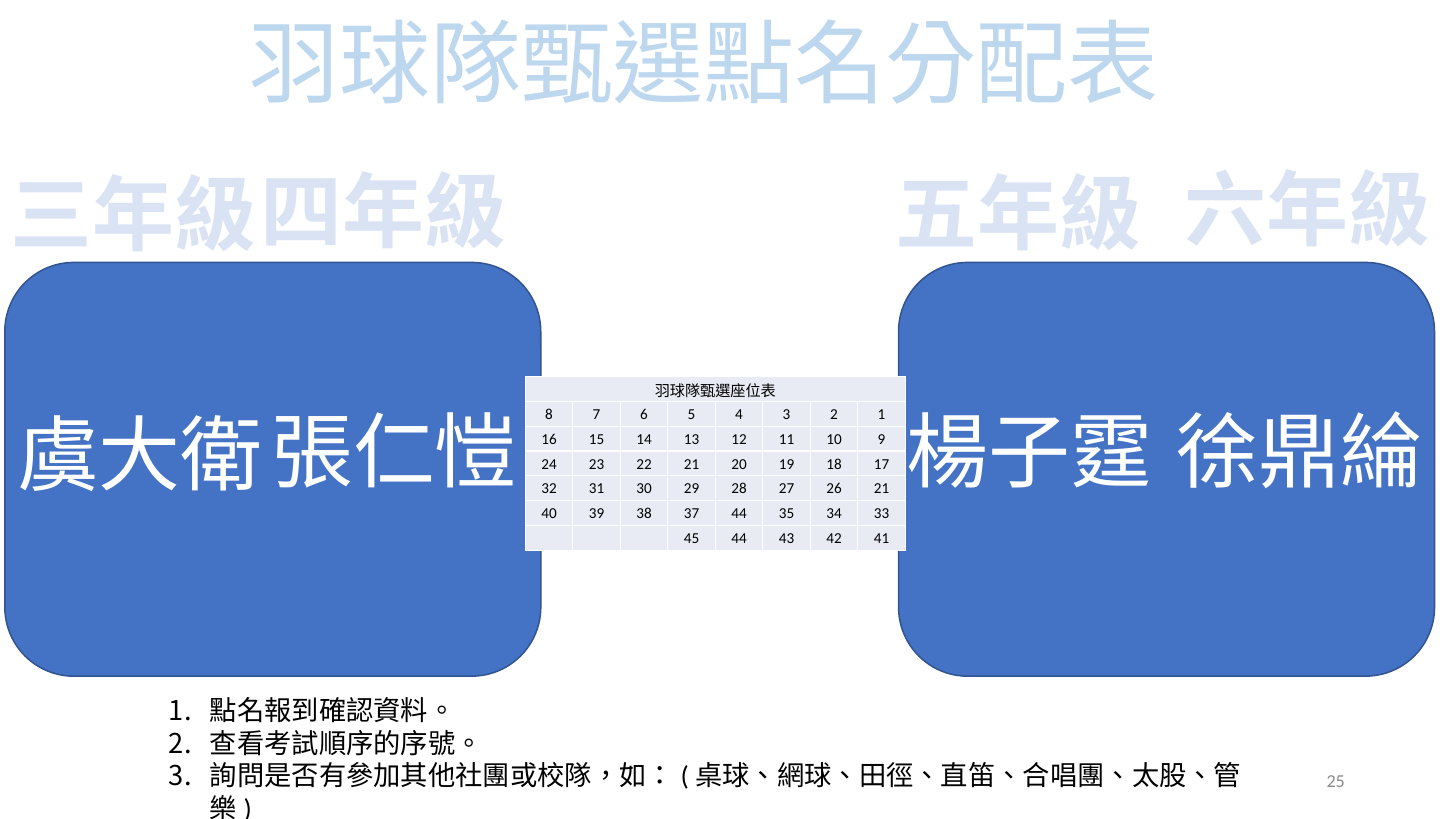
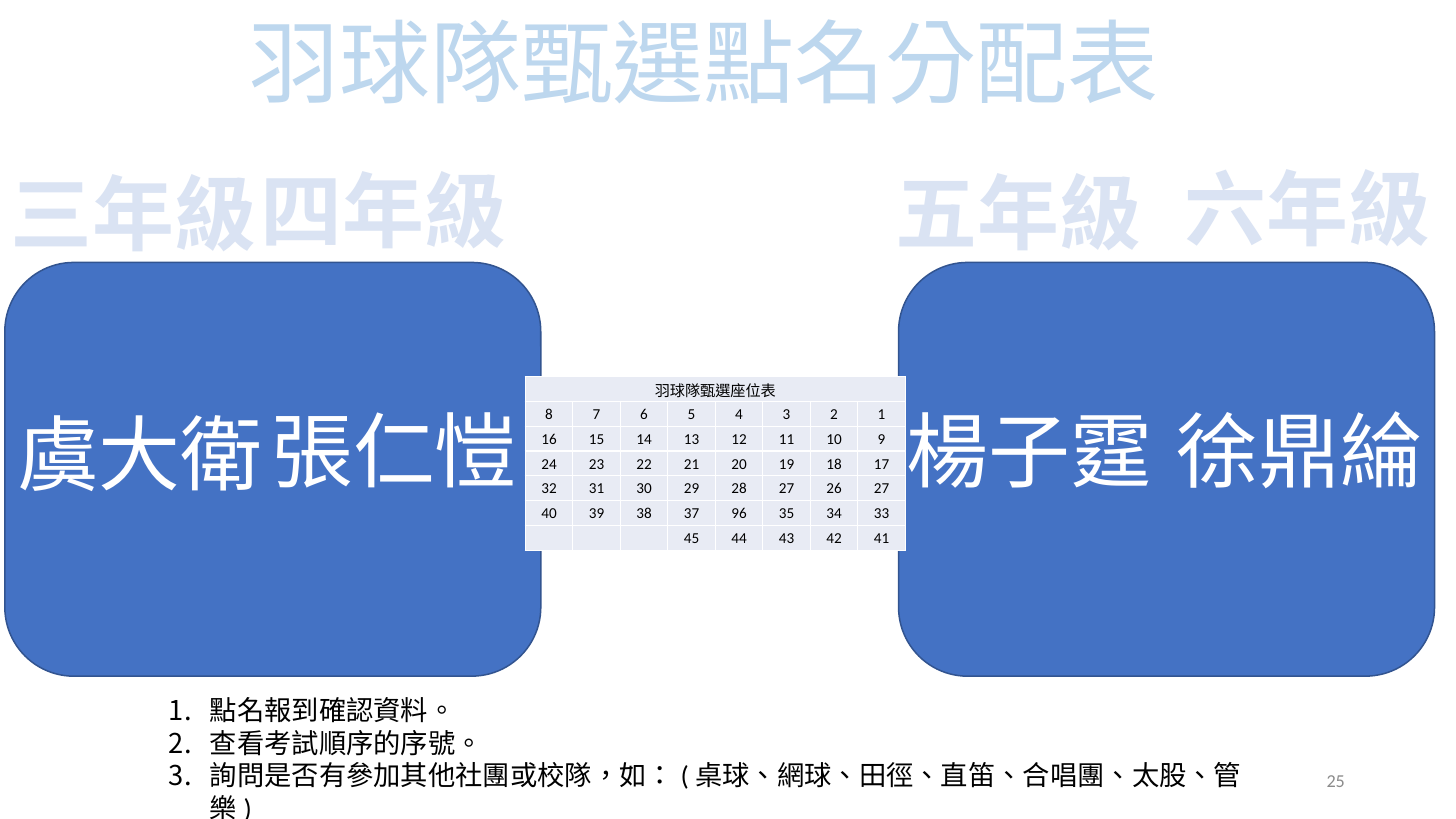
26 21: 21 -> 27 (882, 489)
37 44: 44 -> 96 (739, 514)
